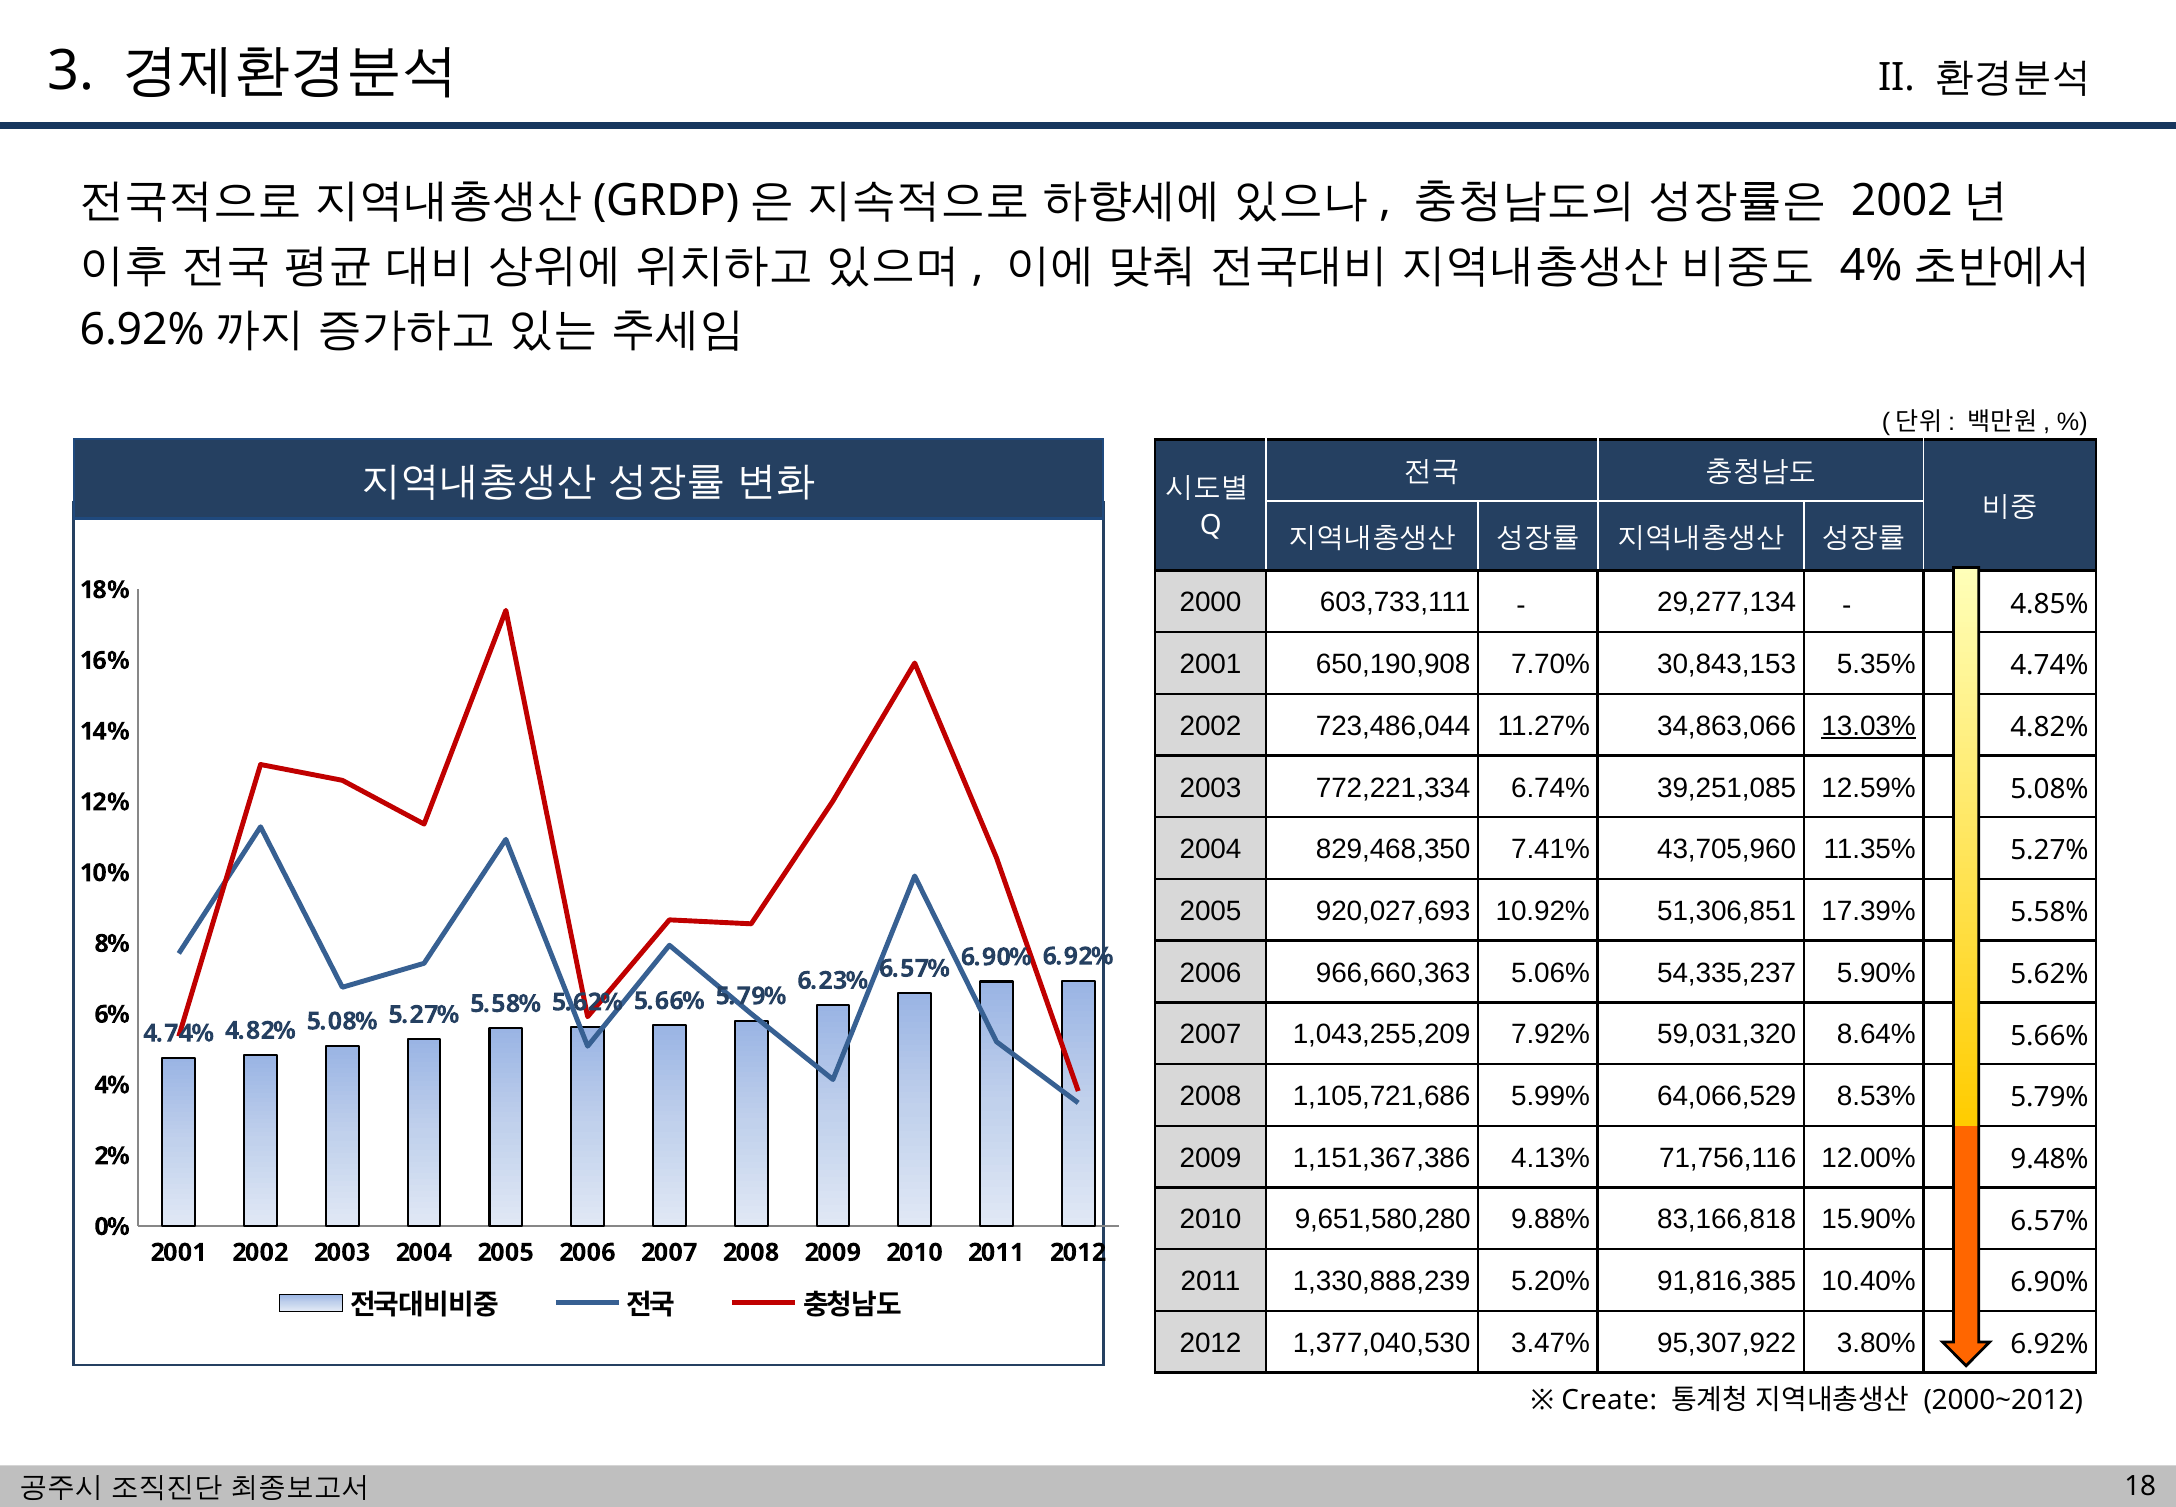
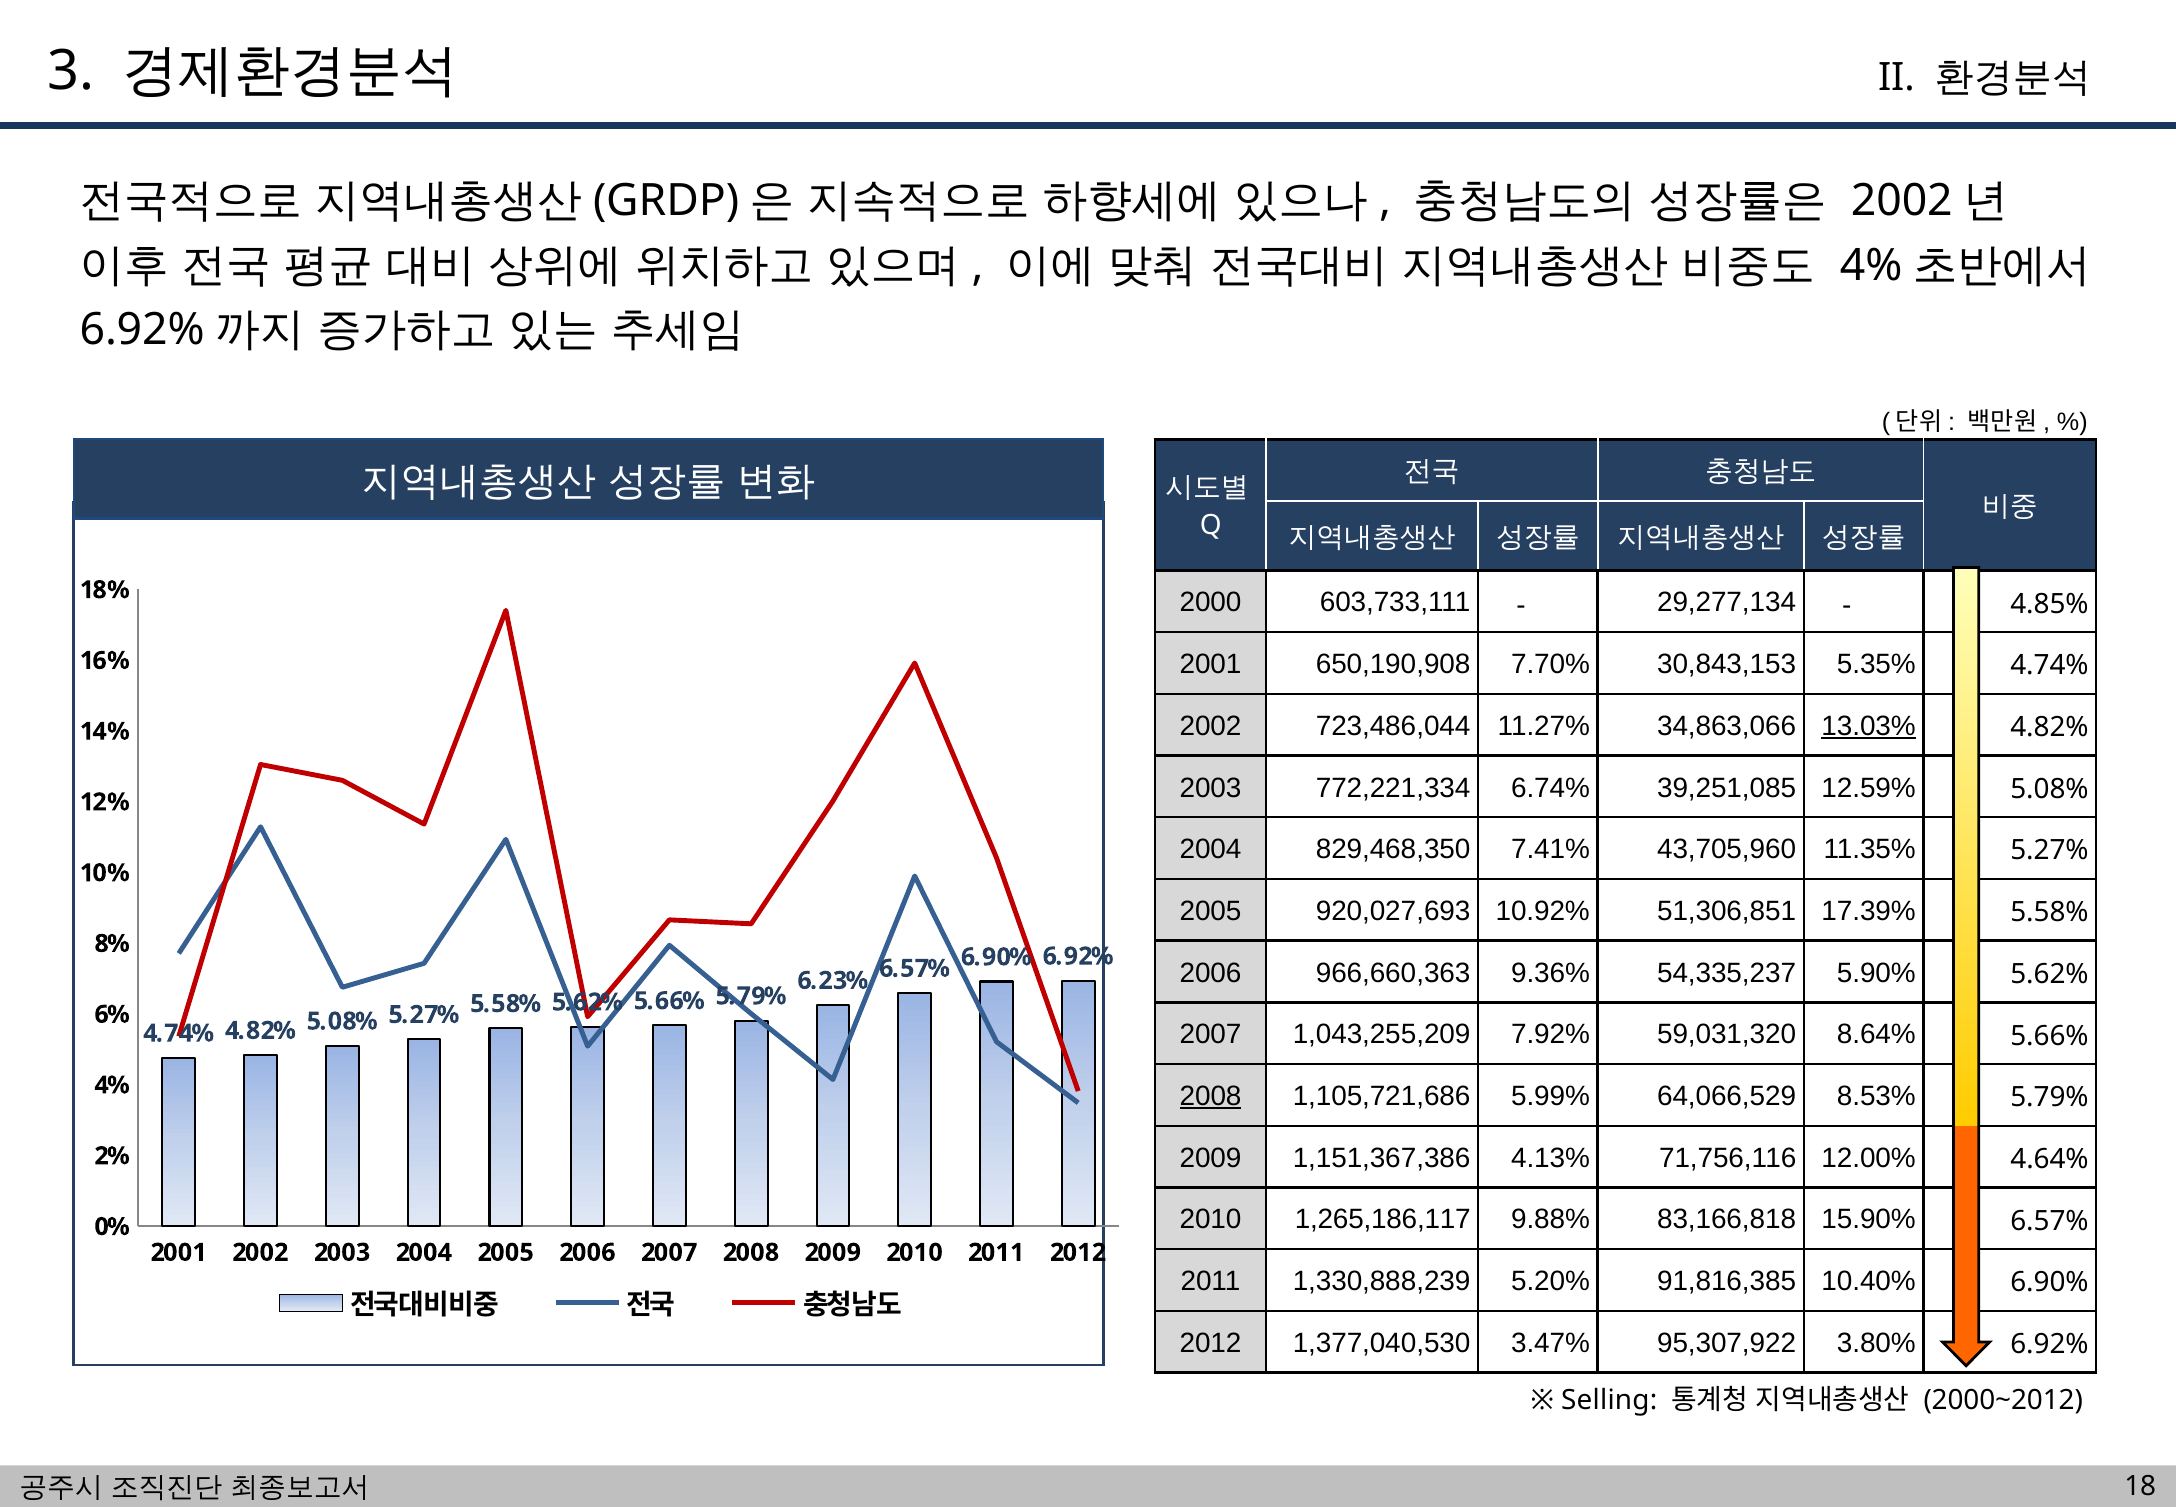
5.06%: 5.06% -> 9.36% (1551, 973)
2008 underline: none -> present (1211, 1096)
9.48%: 9.48% -> 4.64% (2050, 1159)
9,651,580,280: 9,651,580,280 -> 1,265,186,117 (1383, 1219)
Create: Create -> Selling (1609, 1400)
